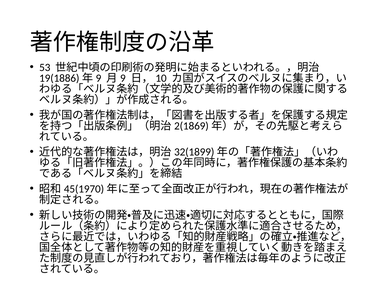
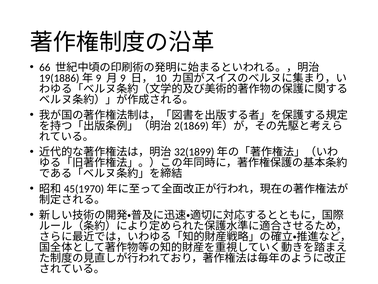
53: 53 -> 66 (45, 67)
